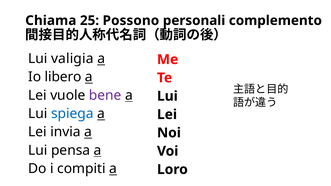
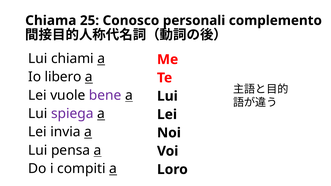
Possono: Possono -> Conosco (131, 21)
valigia: valigia -> chiami (72, 59)
spiega colour: blue -> purple (72, 114)
